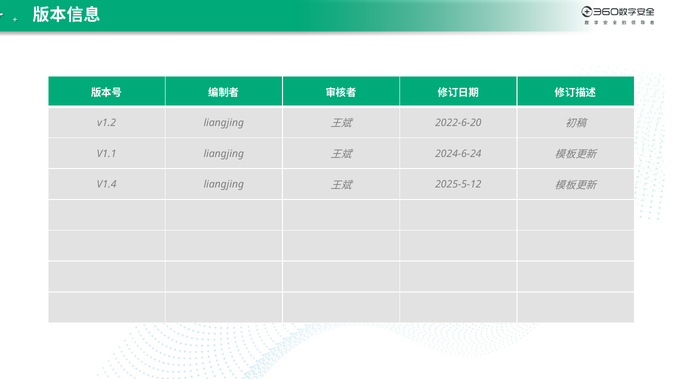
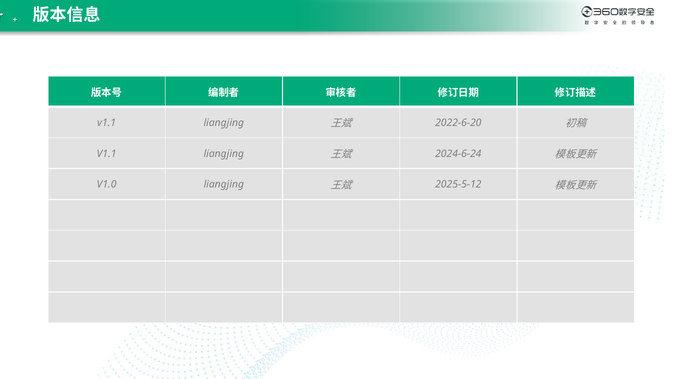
v1.2: v1.2 -> v1.1 (107, 123)
V1.4: V1.4 -> V1.0 (107, 185)
